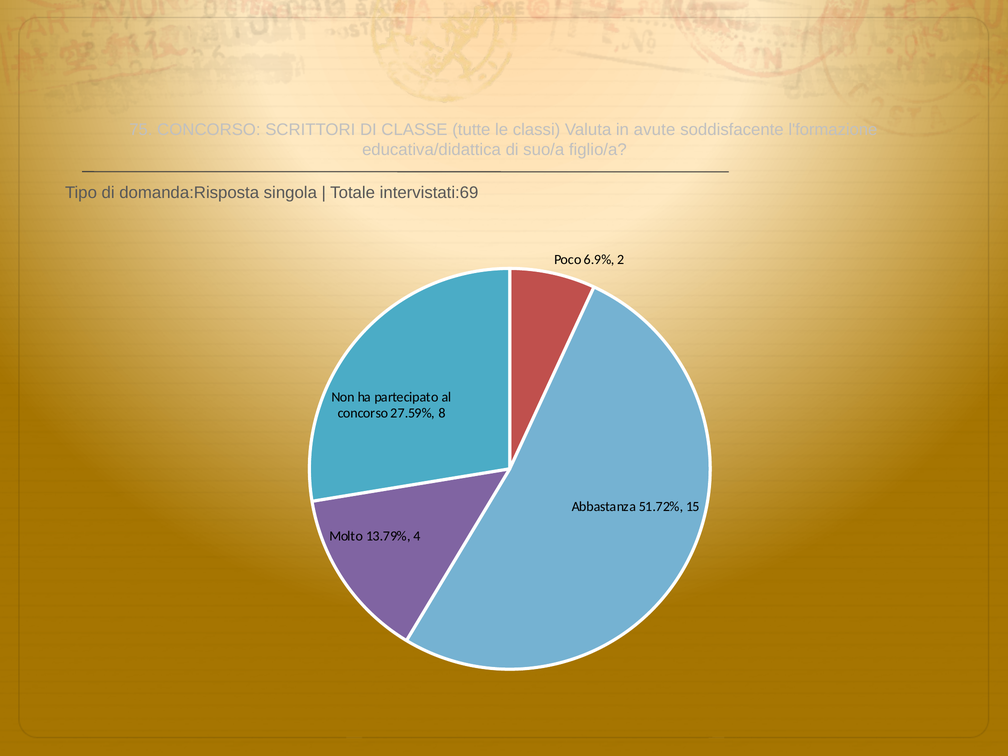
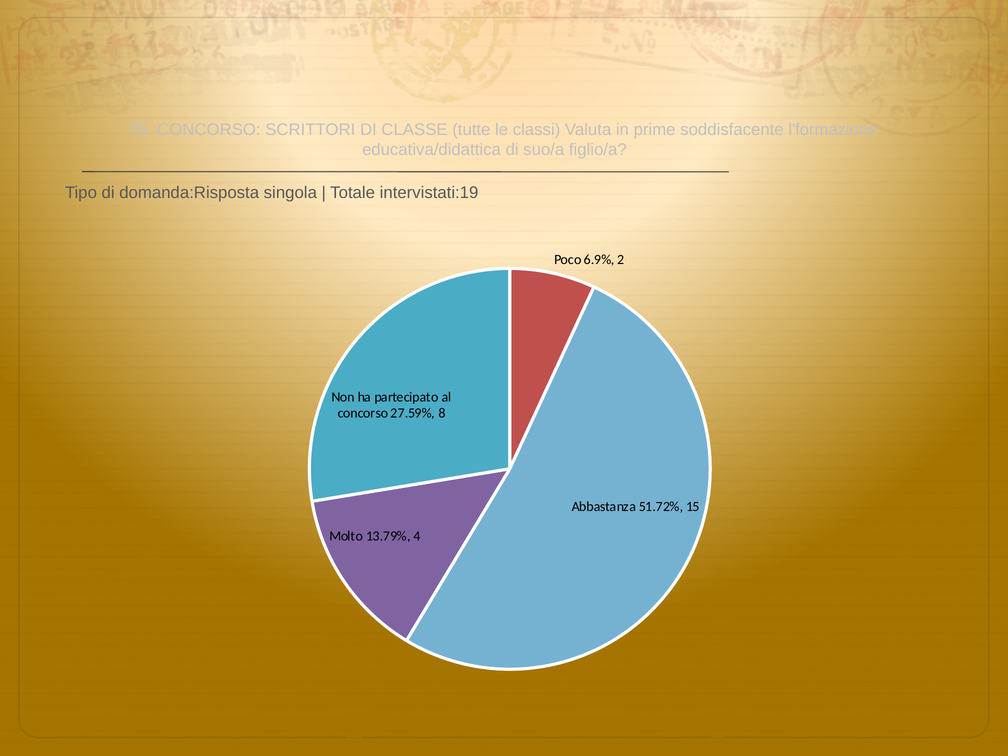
avute: avute -> prime (655, 130)
intervistati:69: intervistati:69 -> intervistati:19 (429, 193)
